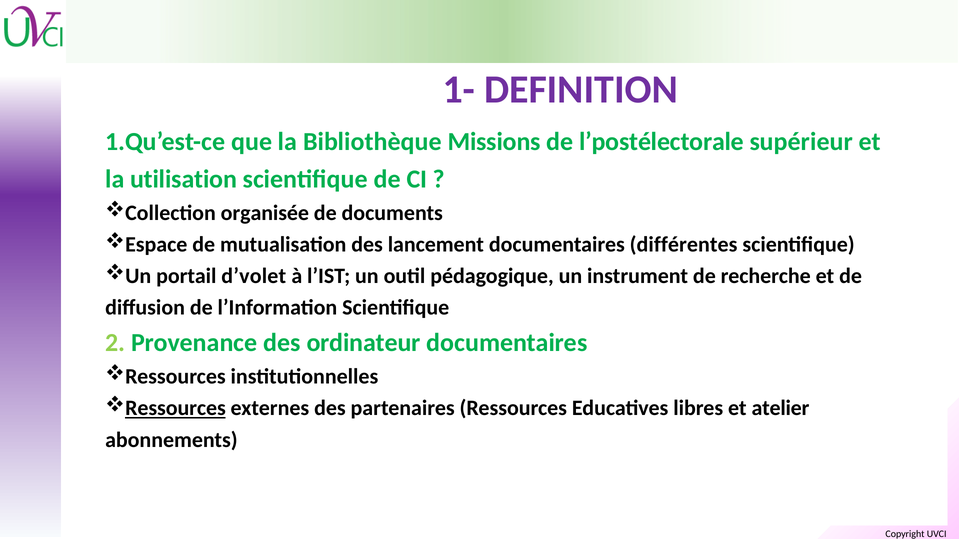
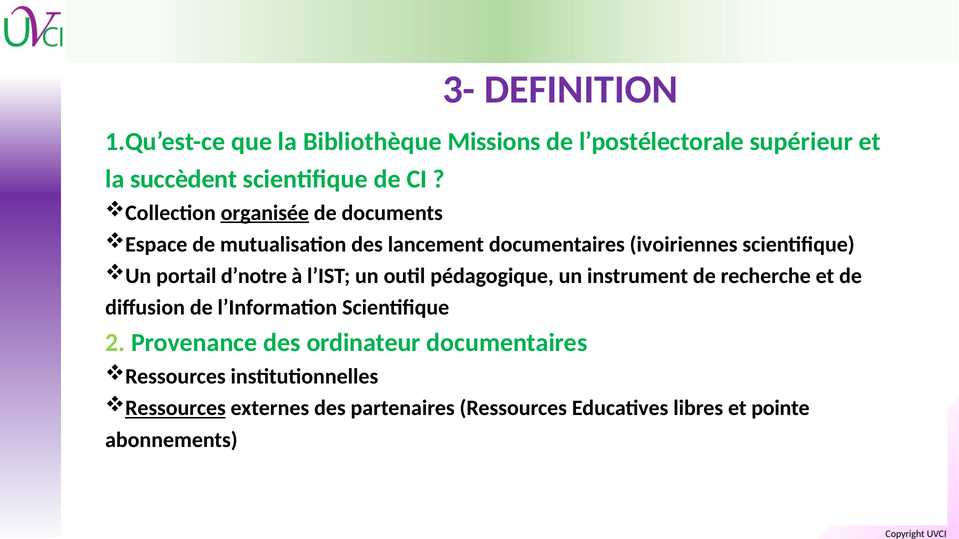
1-: 1- -> 3- (459, 89)
utilisation: utilisation -> succèdent (184, 179)
organisée underline: none -> present (265, 213)
différentes: différentes -> ivoiriennes (684, 245)
d’volet: d’volet -> d’notre (254, 276)
atelier: atelier -> pointe (780, 409)
